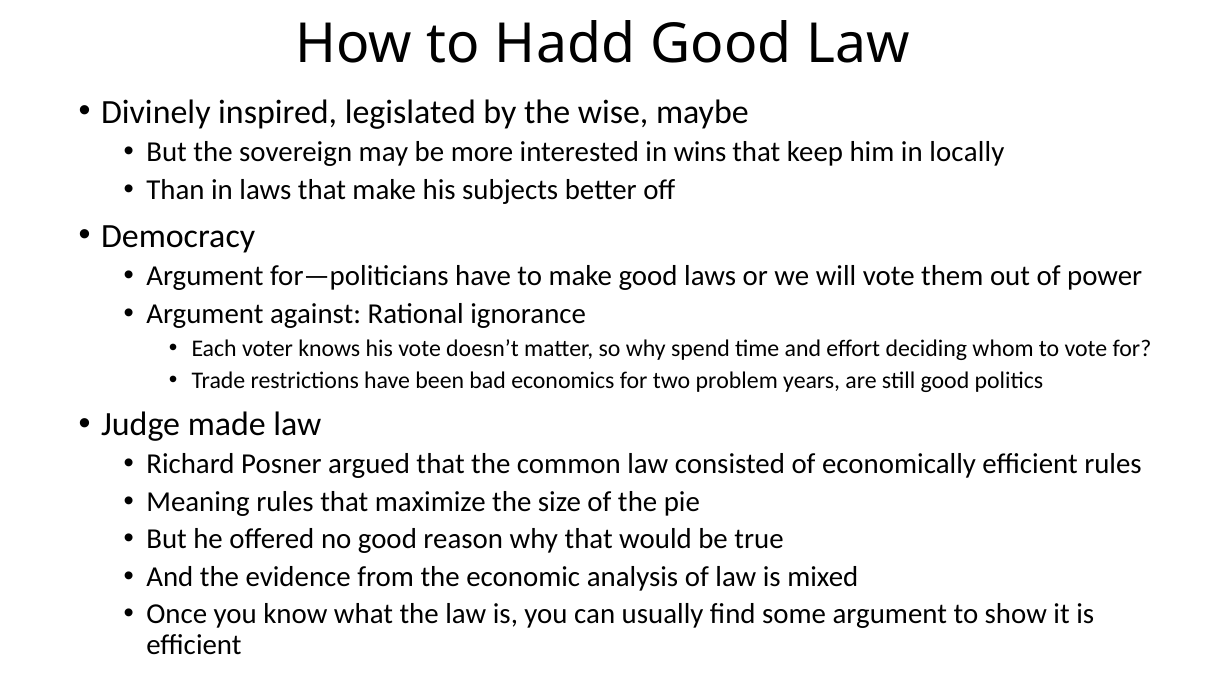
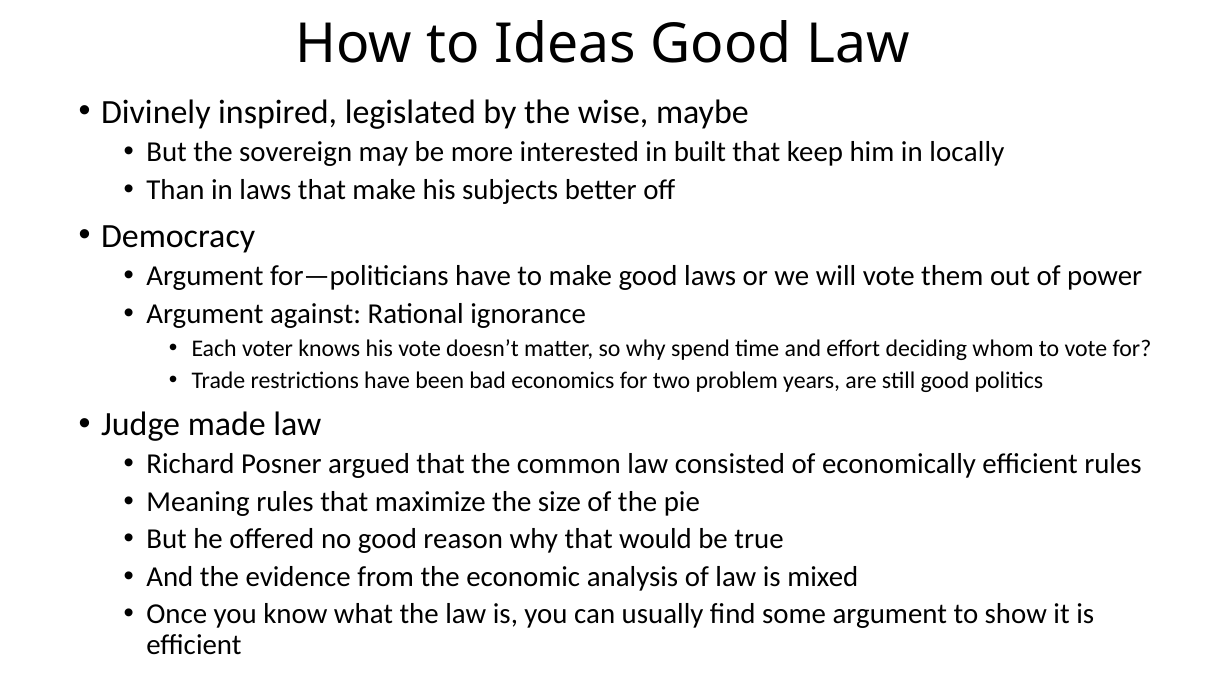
Hadd: Hadd -> Ideas (565, 44)
wins: wins -> built (700, 152)
